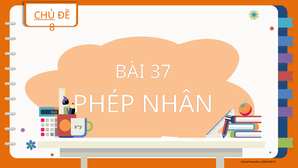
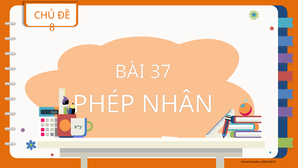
CHỦ underline: present -> none (44, 15)
